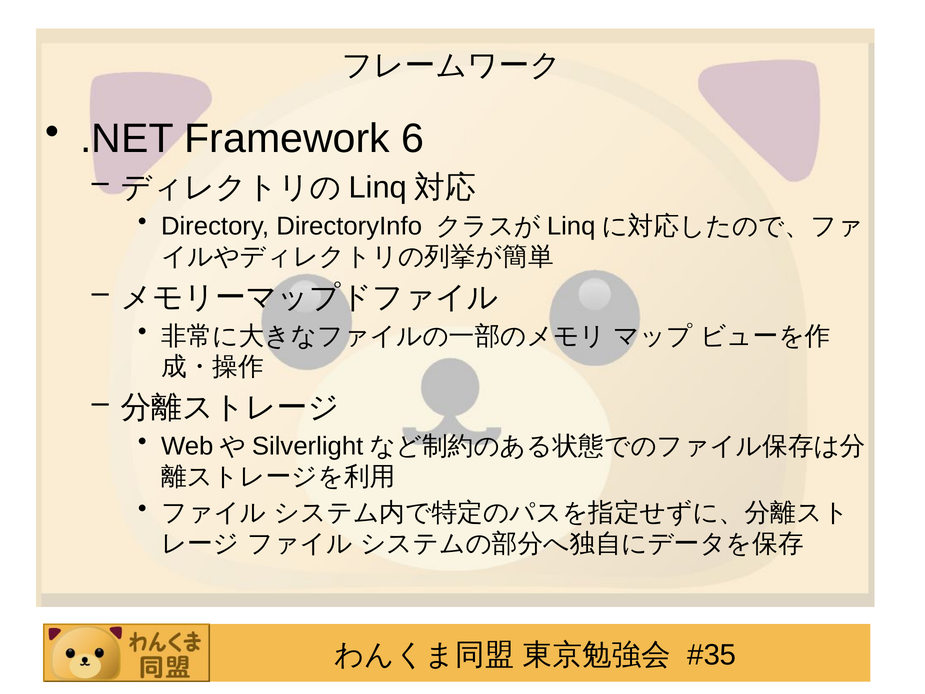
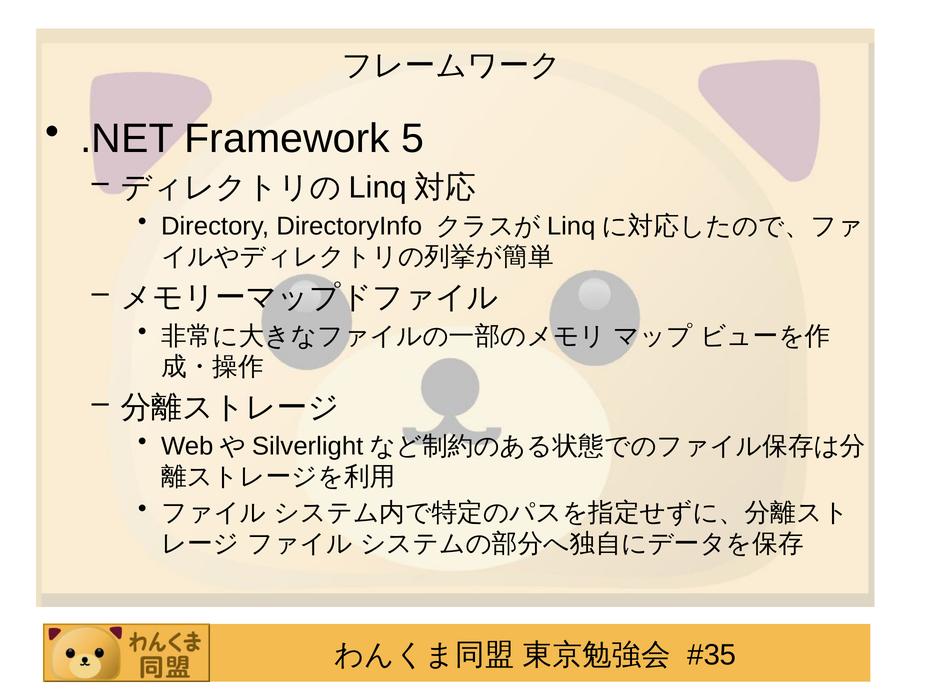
6: 6 -> 5 (413, 139)
